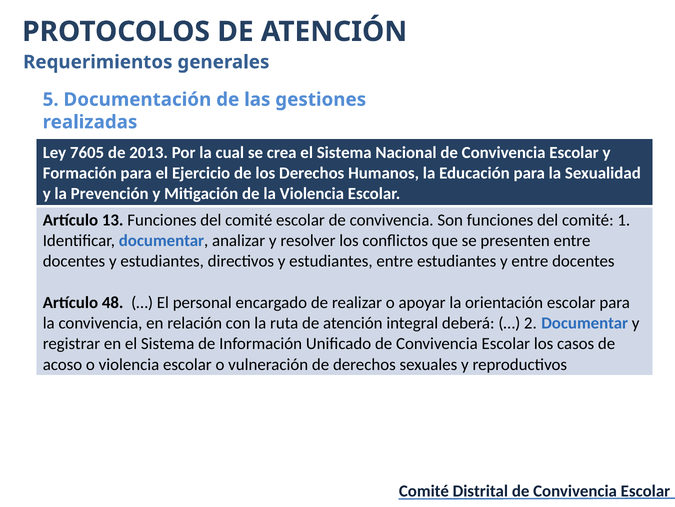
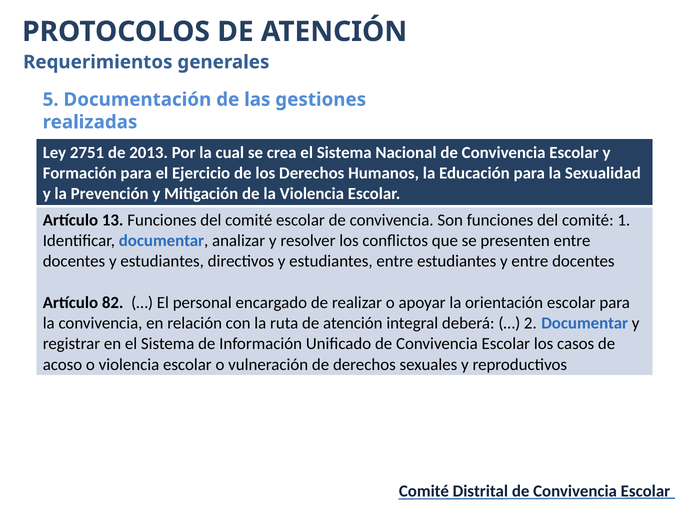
7605: 7605 -> 2751 (87, 152)
48: 48 -> 82 (113, 302)
